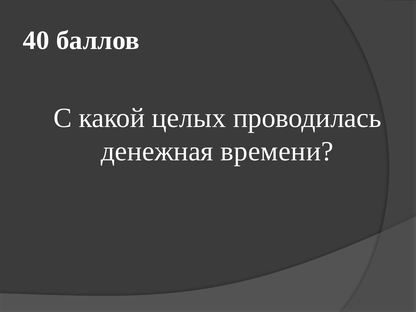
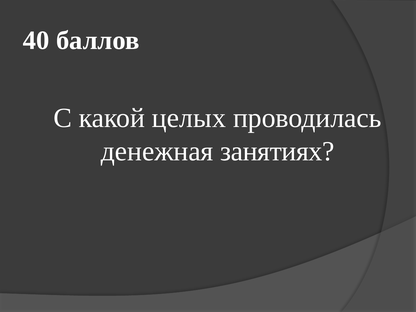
времени: времени -> занятиях (277, 151)
